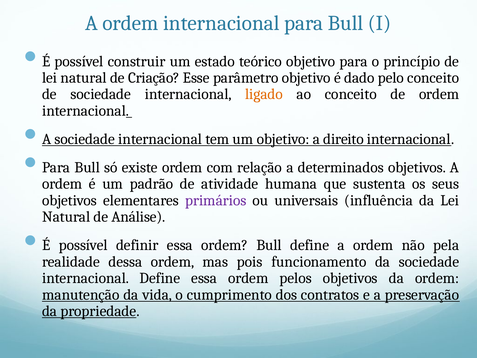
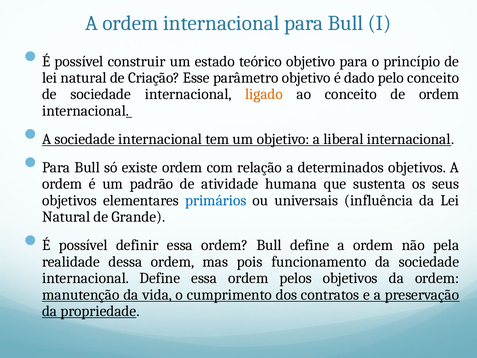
direito: direito -> liberal (343, 139)
primários colour: purple -> blue (216, 200)
Análise: Análise -> Grande (138, 217)
